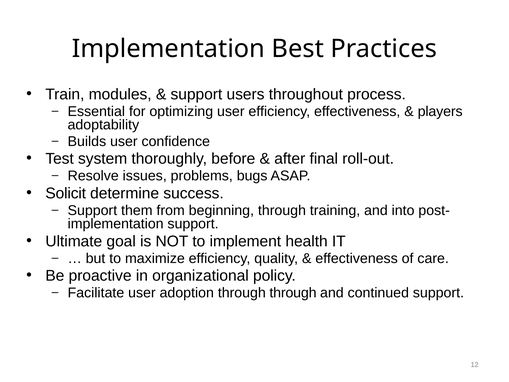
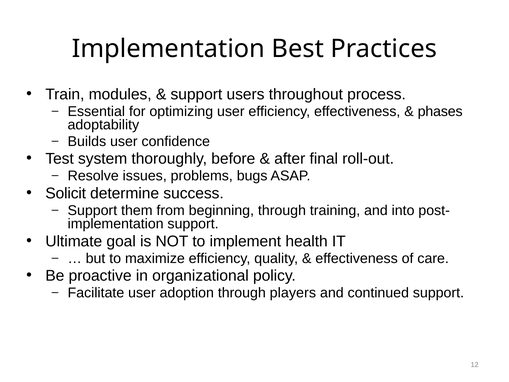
players: players -> phases (440, 111)
through through: through -> players (293, 293)
